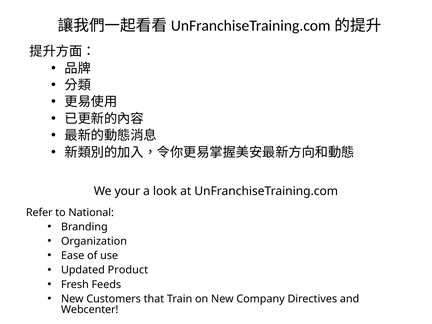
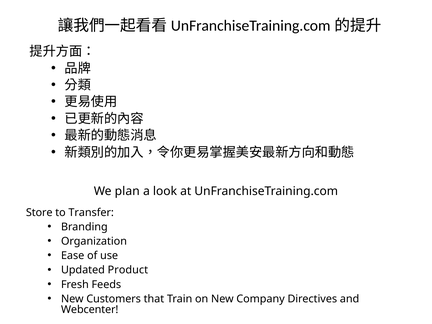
your: your -> plan (127, 191)
Refer: Refer -> Store (39, 212)
National: National -> Transfer (91, 212)
